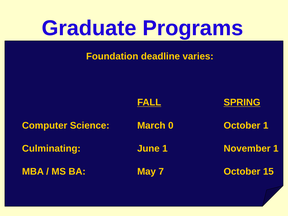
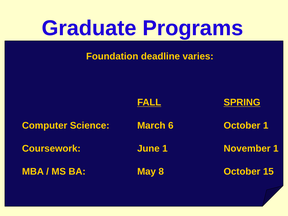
0: 0 -> 6 (171, 125)
Culminating: Culminating -> Coursework (51, 148)
7: 7 -> 8 (161, 172)
